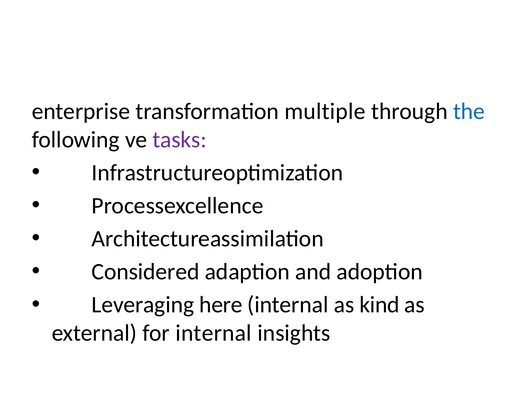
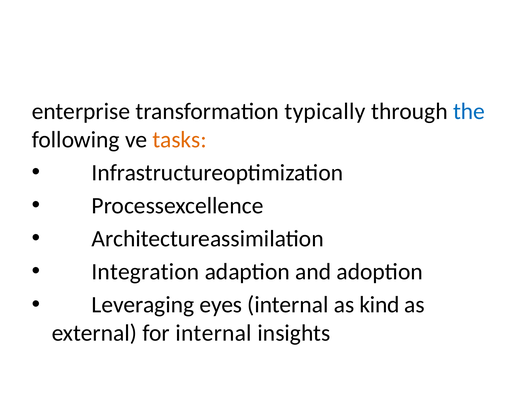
multiple: multiple -> typically (325, 111)
tasks colour: purple -> orange (180, 139)
Considered: Considered -> Integration (145, 271)
here: here -> eyes (221, 304)
